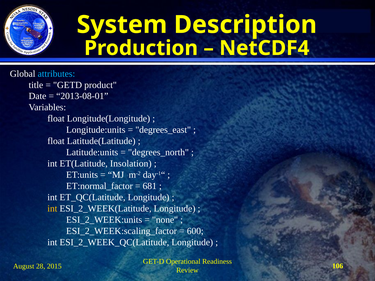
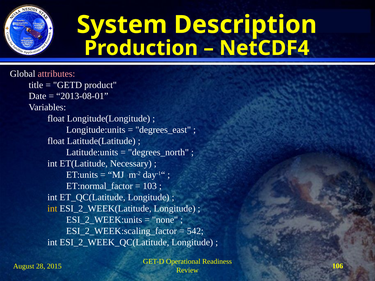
attributes colour: light blue -> pink (56, 74)
Insolation: Insolation -> Necessary (131, 164)
681: 681 -> 103 (150, 186)
600: 600 -> 542 (195, 231)
